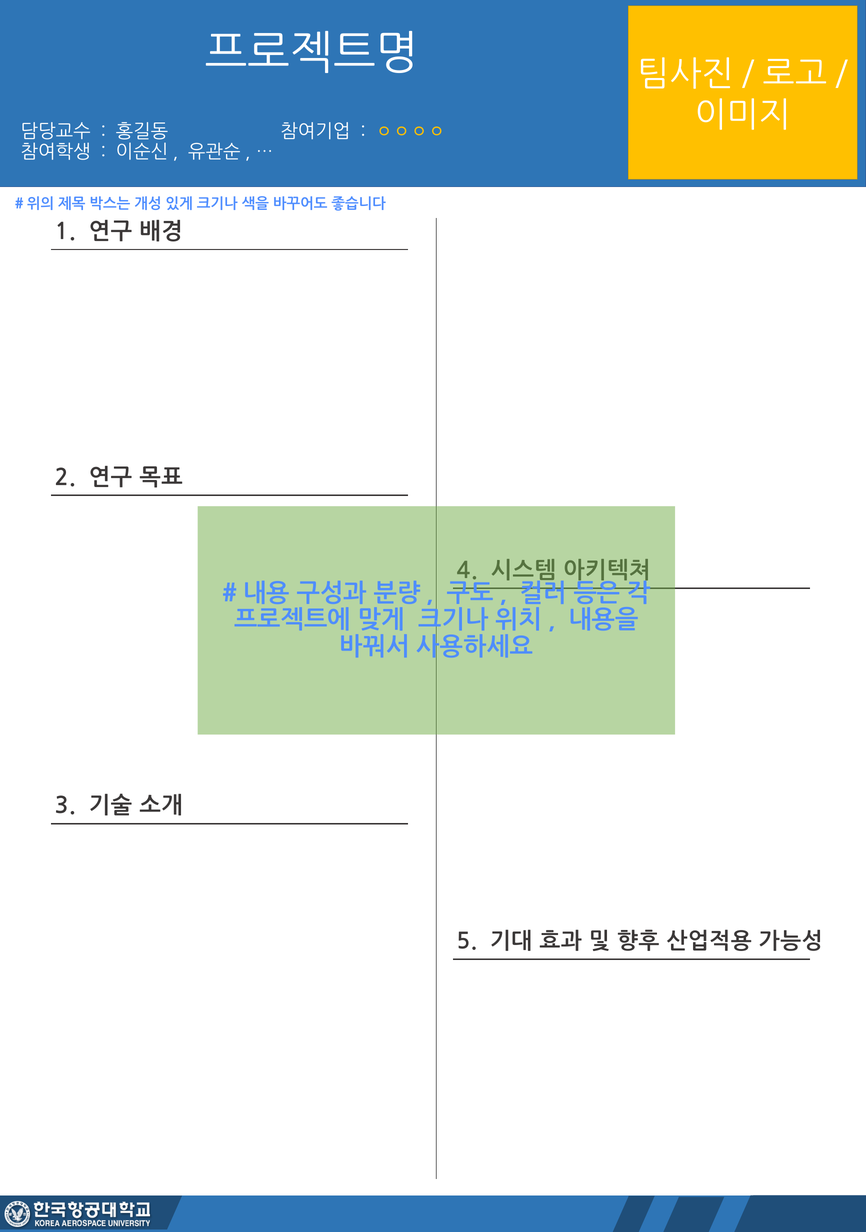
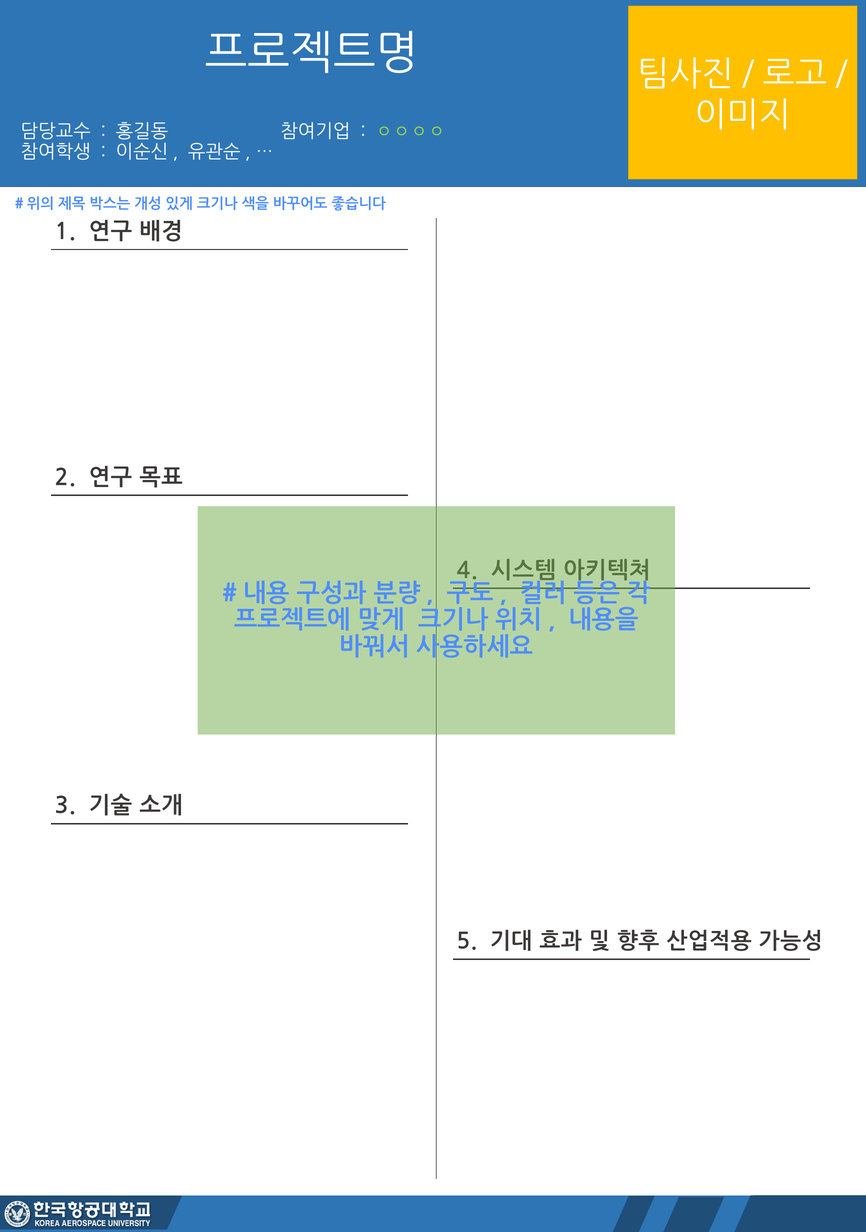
ㅇㅇㅇㅇ colour: yellow -> light green (410, 132)
